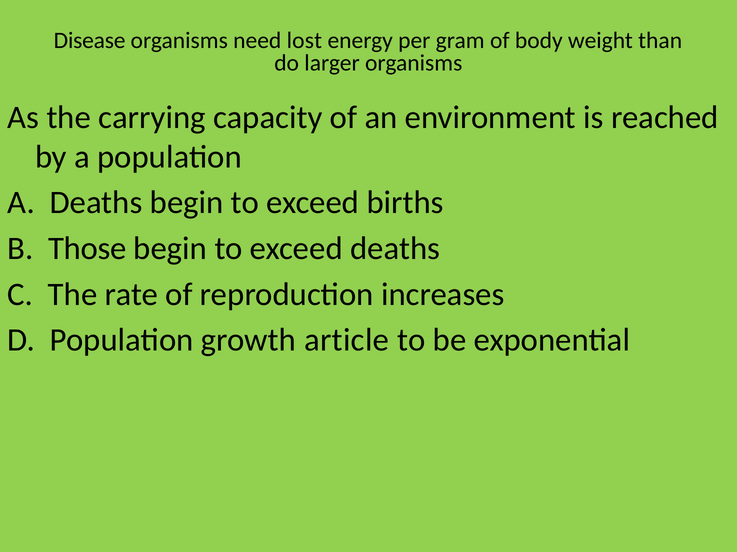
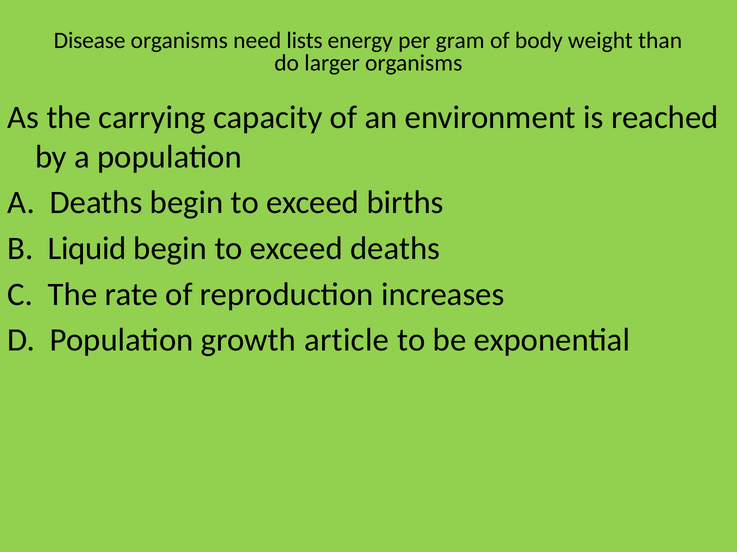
lost: lost -> lists (305, 41)
Those: Those -> Liquid (87, 249)
